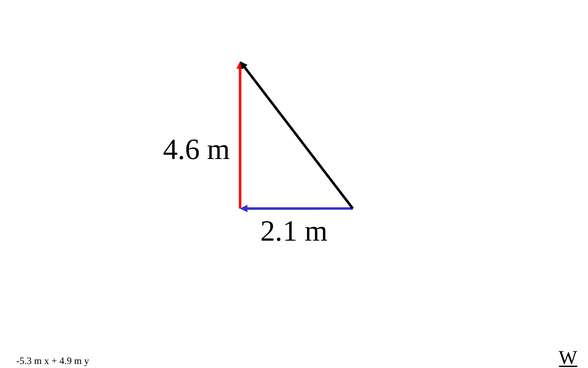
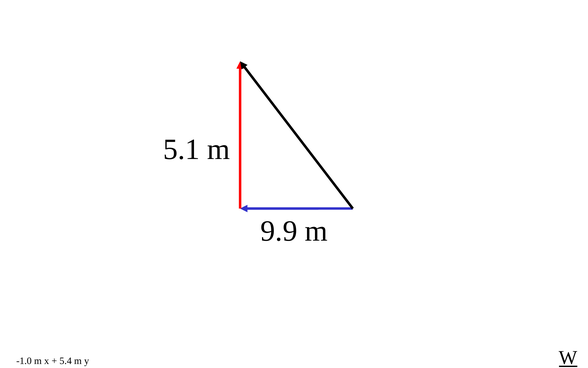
4.6: 4.6 -> 5.1 (181, 149)
2.1: 2.1 -> 9.9 (279, 231)
-5.3: -5.3 -> -1.0 (24, 361)
4.9: 4.9 -> 5.4 (66, 361)
